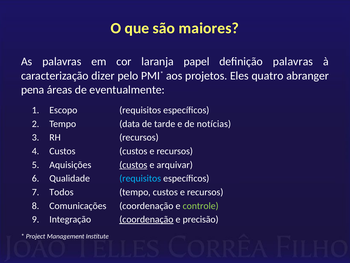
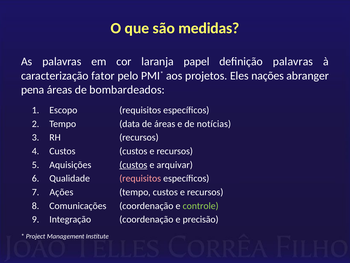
maiores: maiores -> medidas (209, 28)
dizer: dizer -> fator (103, 76)
quatro: quatro -> nações (268, 76)
eventualmente: eventualmente -> bombardeados (127, 90)
de tarde: tarde -> áreas (165, 124)
requisitos colour: light blue -> pink (140, 178)
Todos: Todos -> Ações (61, 192)
coordenação underline: present -> none (146, 219)
